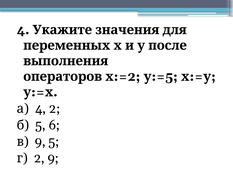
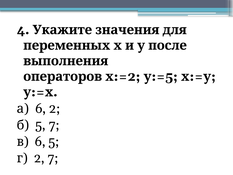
4: 4 -> 6 (41, 108)
5 6: 6 -> 7 (54, 125)
9: 9 -> 6 (40, 141)
2 9: 9 -> 7 (53, 158)
